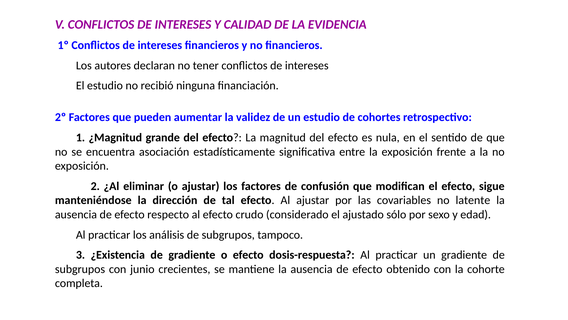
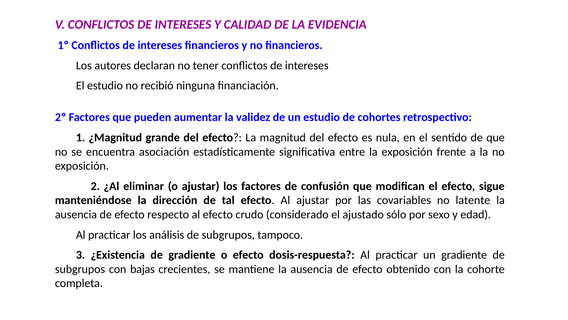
junio: junio -> bajas (142, 269)
